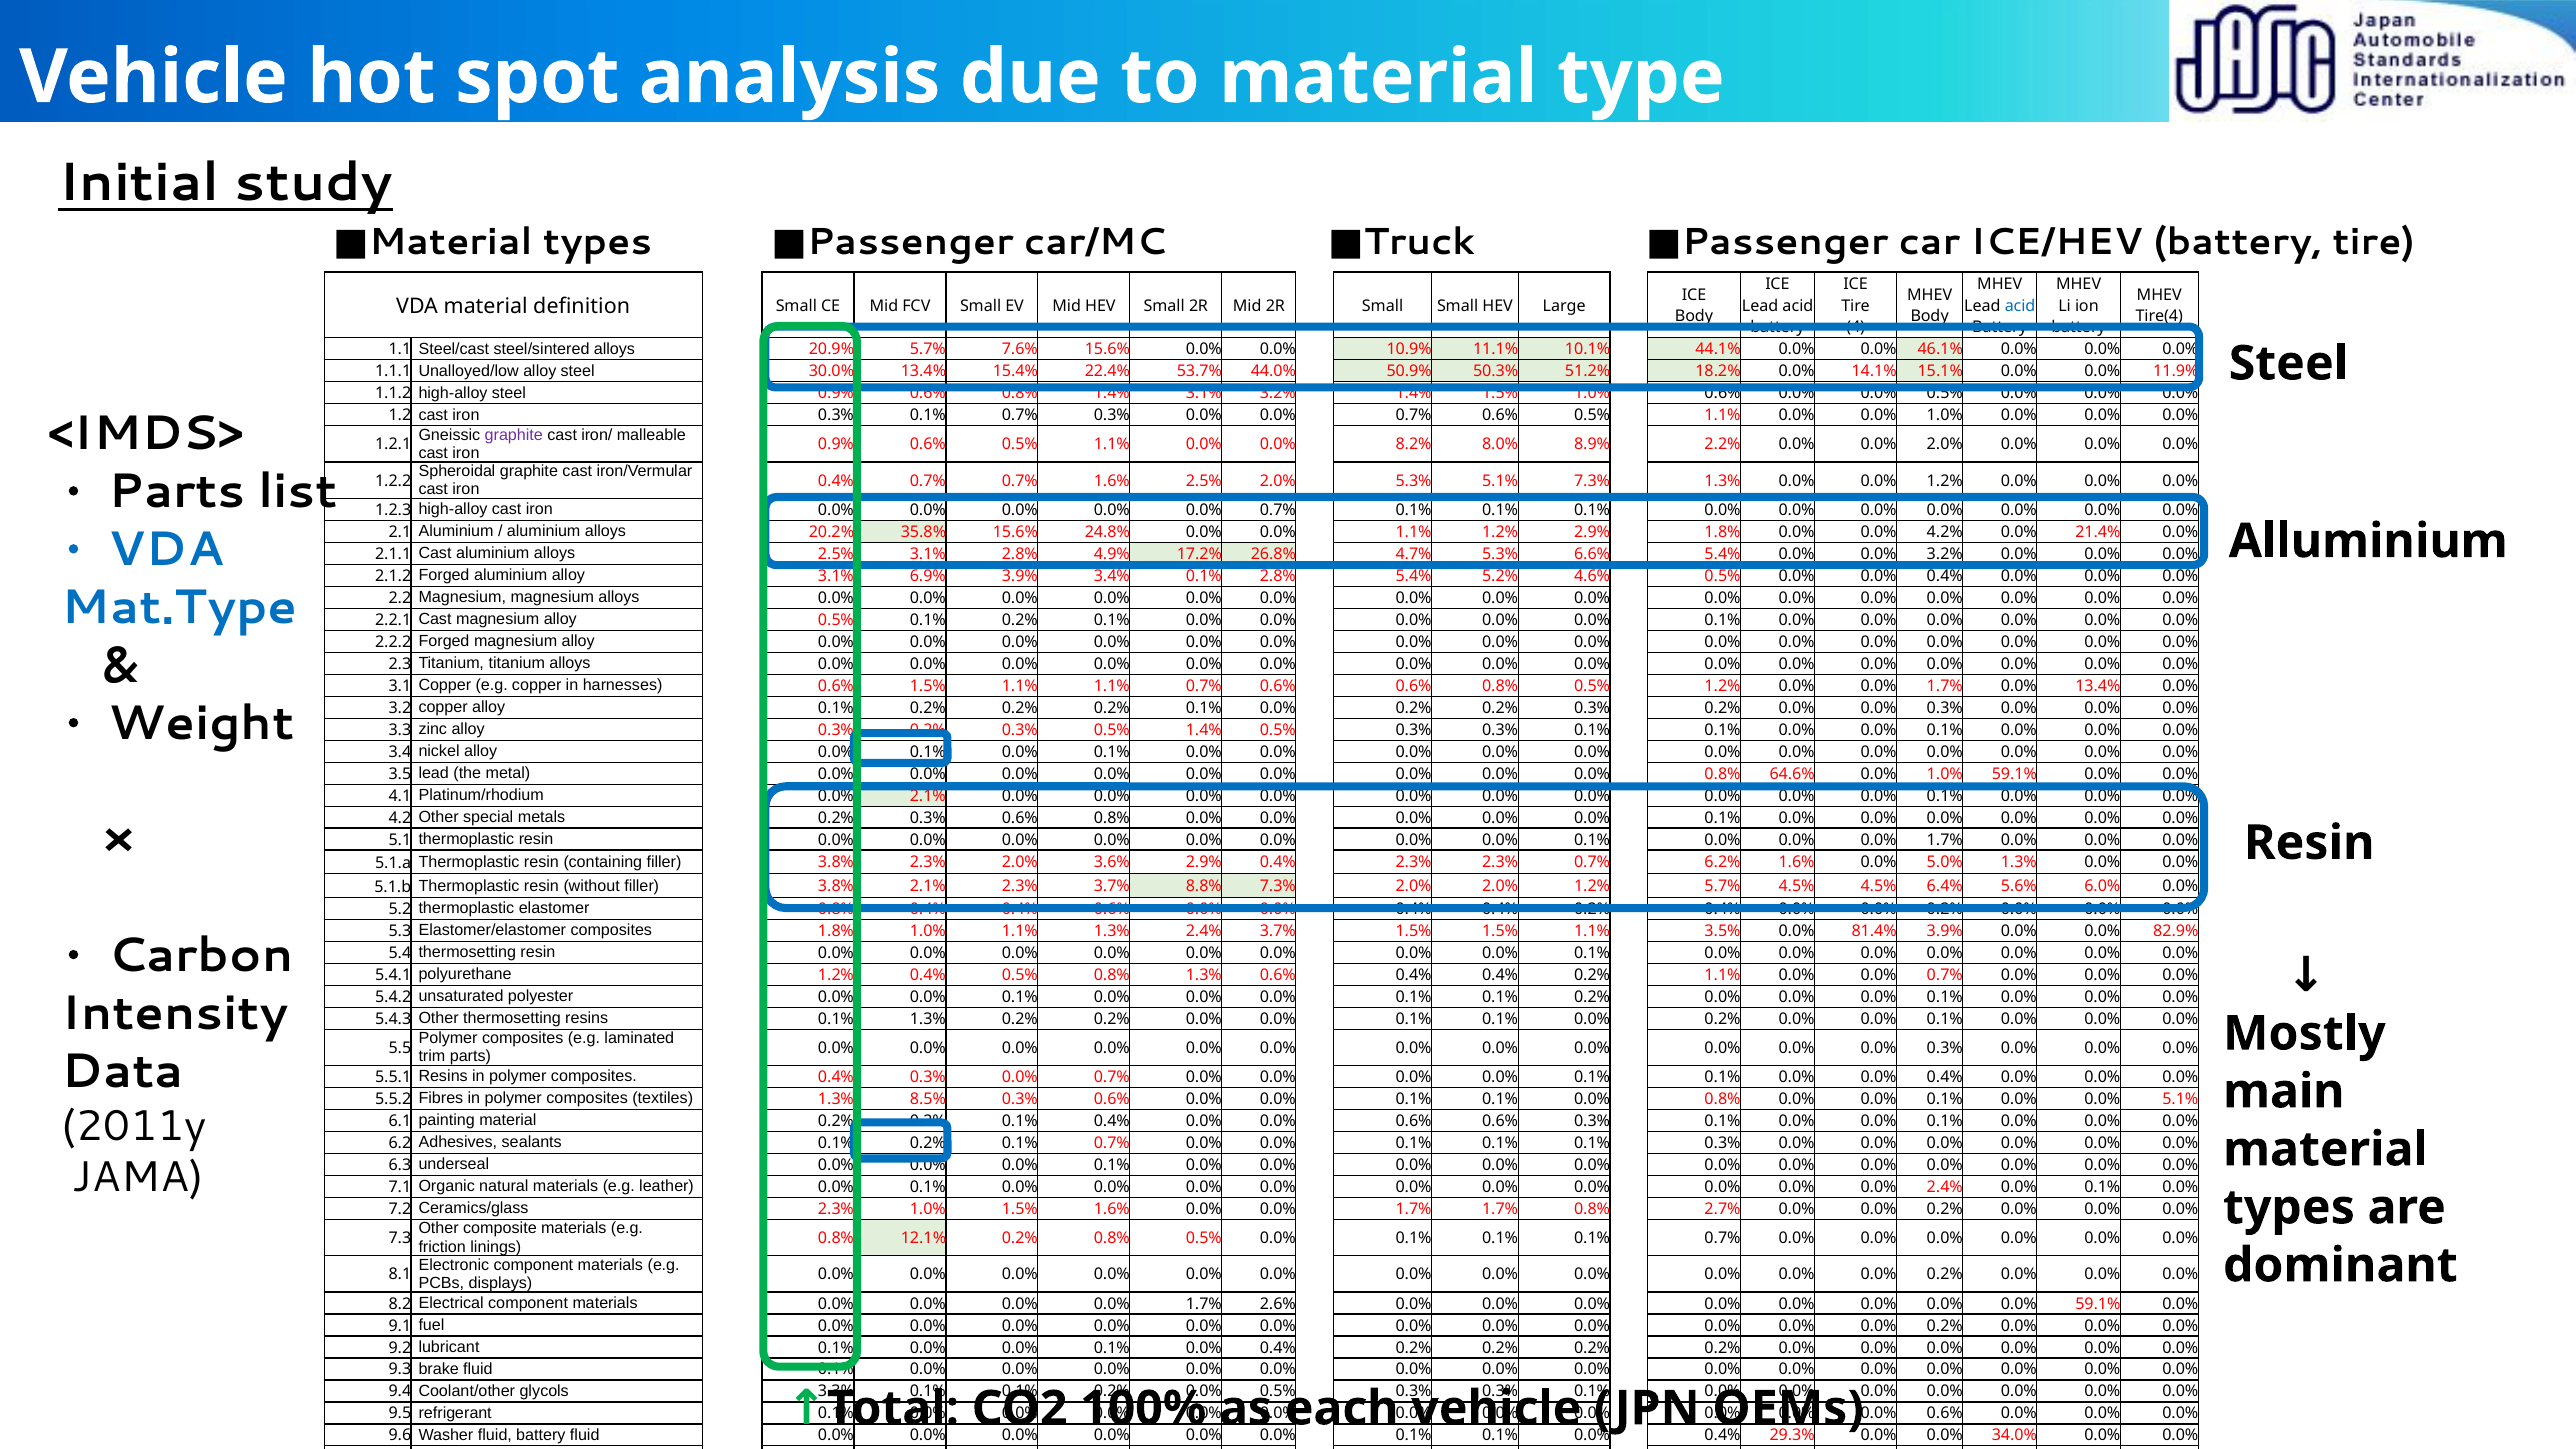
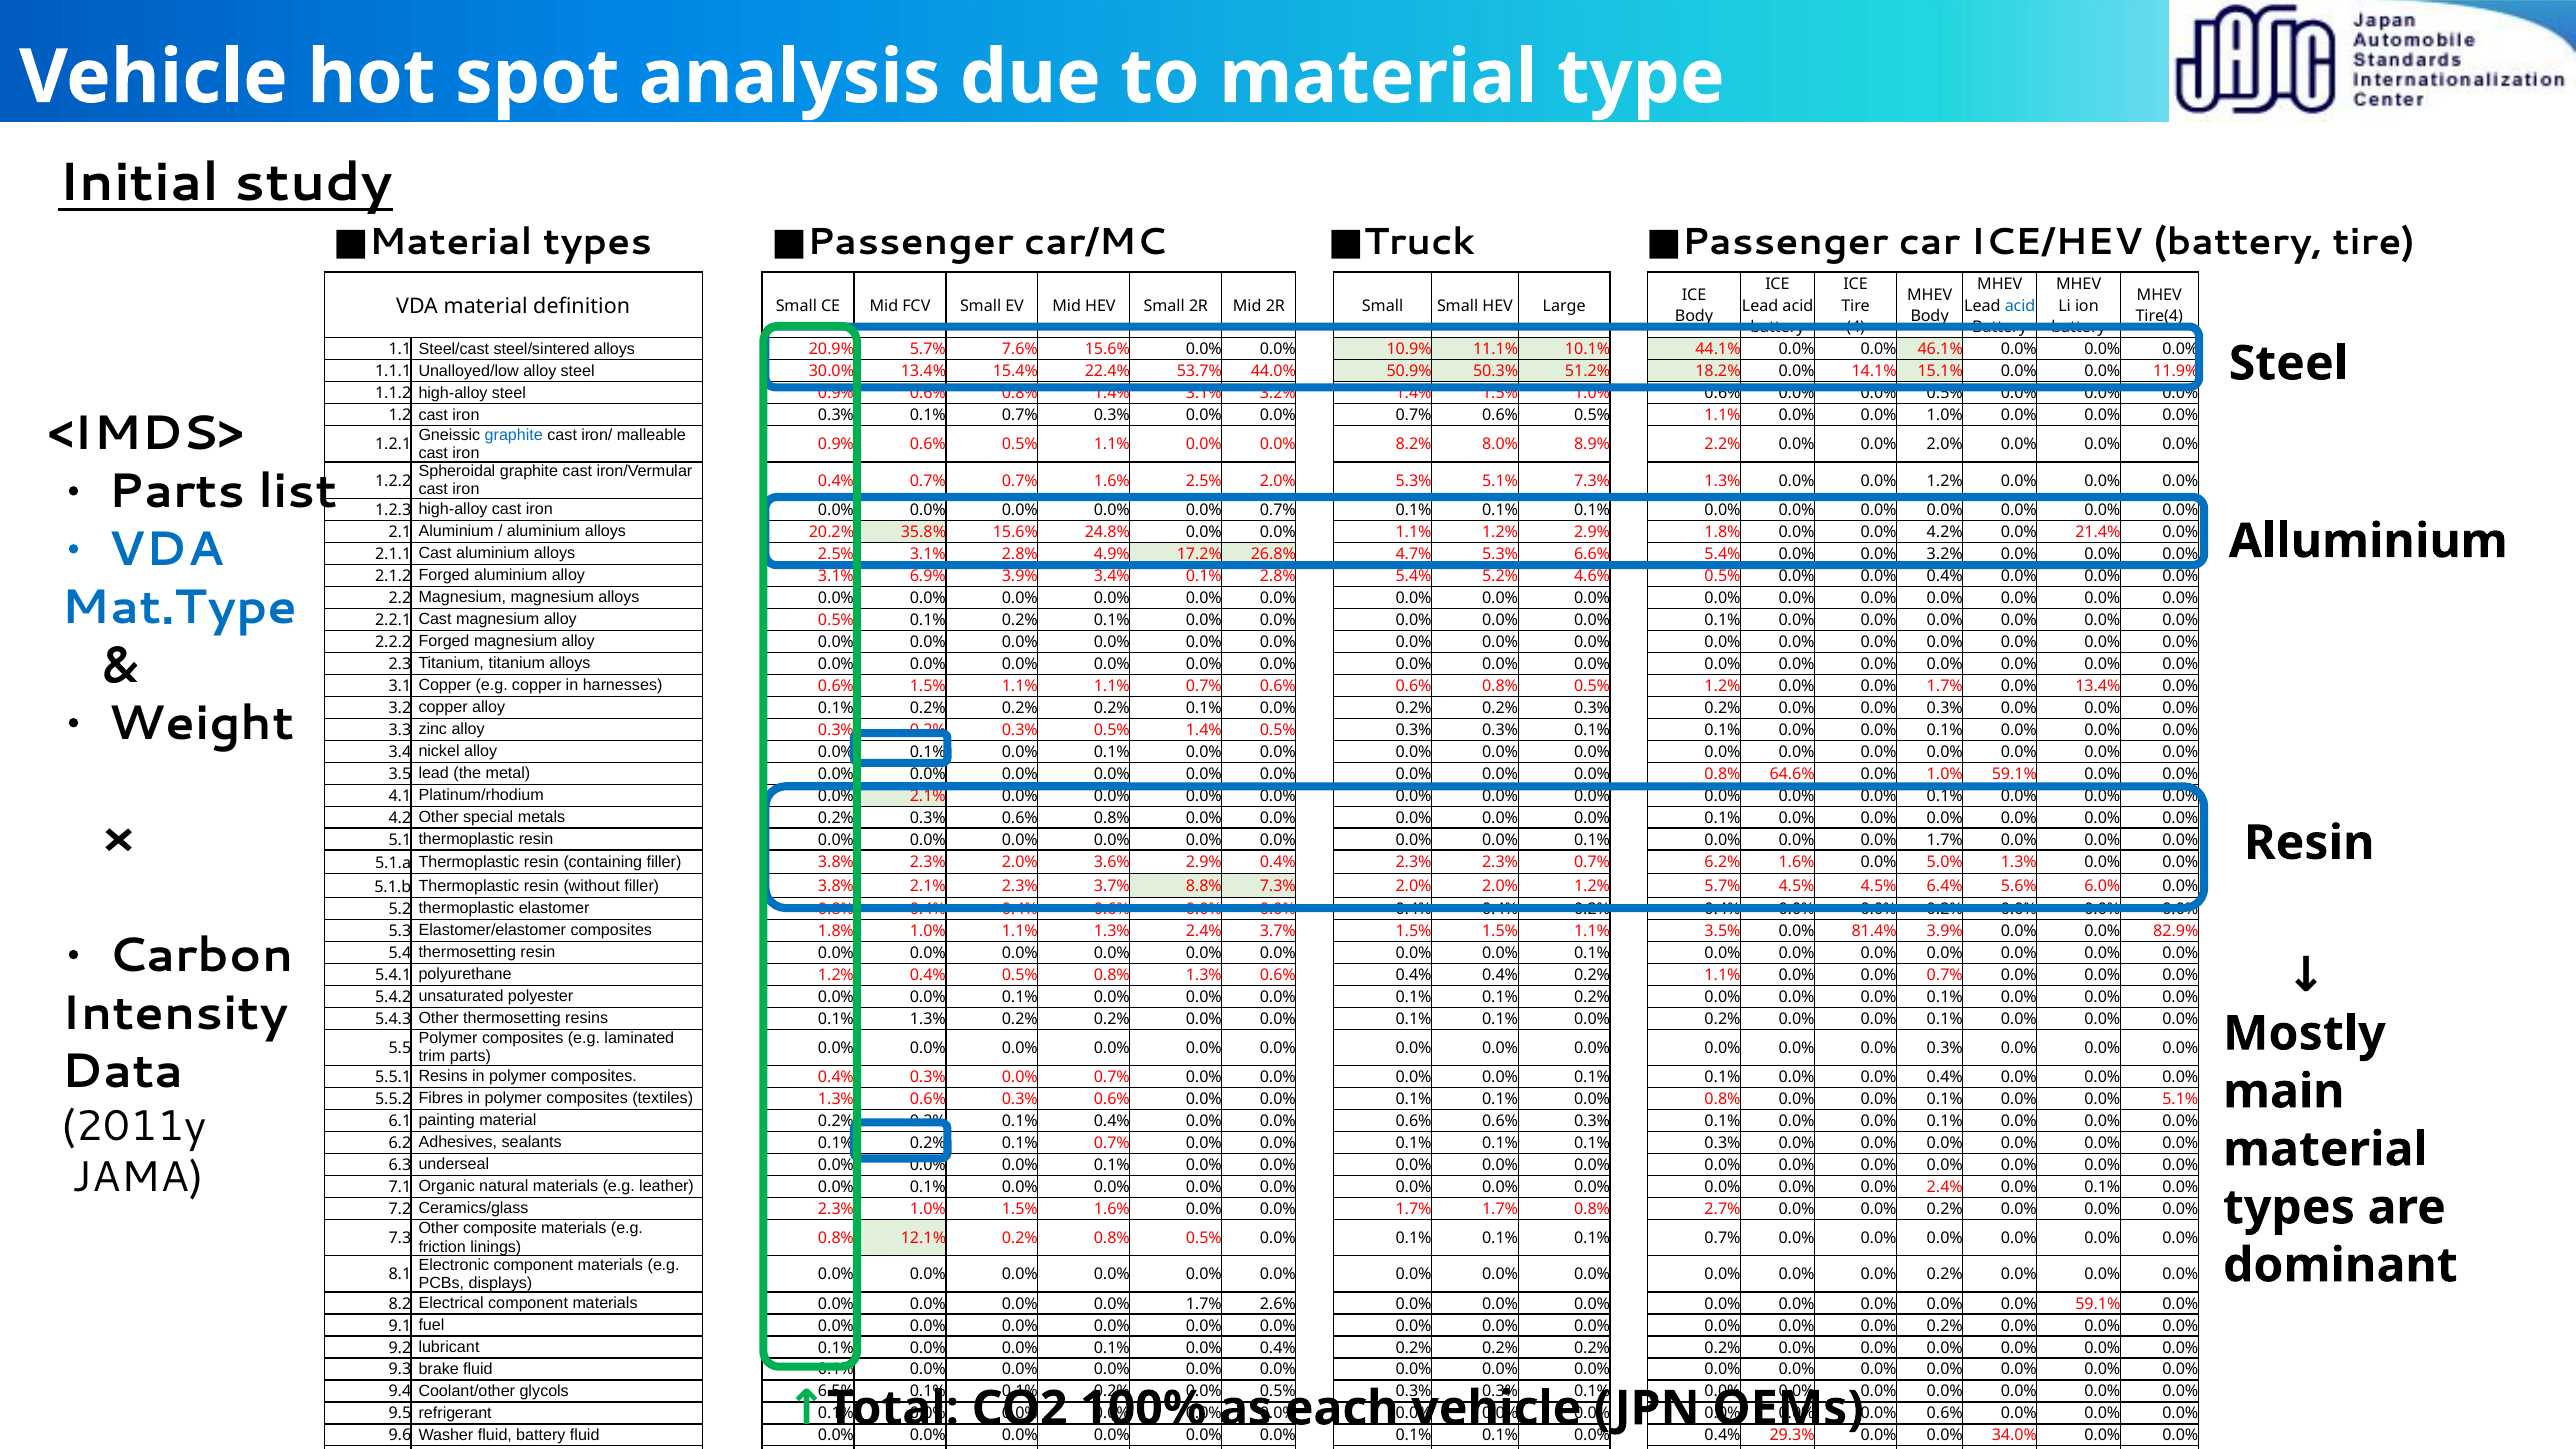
graphite colour: purple -> blue (514, 435)
textiles 1.3% 8.5%: 8.5% -> 0.6% (928, 1099)
3.3%: 3.3% -> 6.5% (836, 1392)
